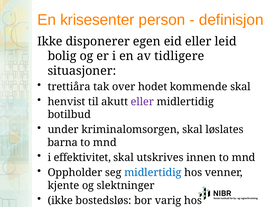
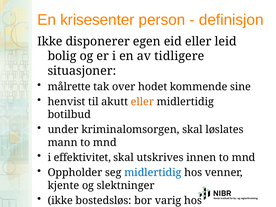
trettiåra: trettiåra -> målrette (69, 87)
kommende skal: skal -> sine (241, 87)
eller colour: purple -> orange (142, 102)
barna: barna -> mann (63, 143)
